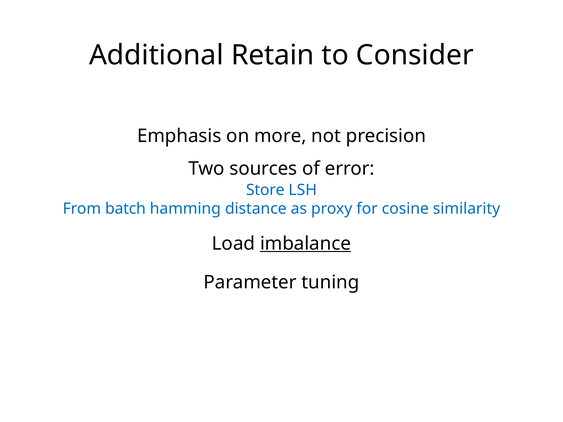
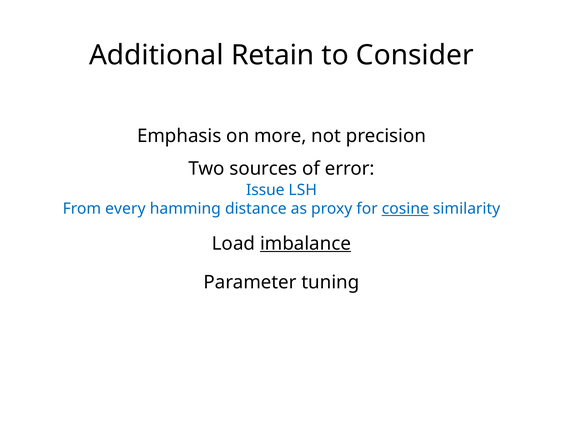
Store: Store -> Issue (265, 190)
batch: batch -> every (125, 209)
cosine underline: none -> present (405, 209)
